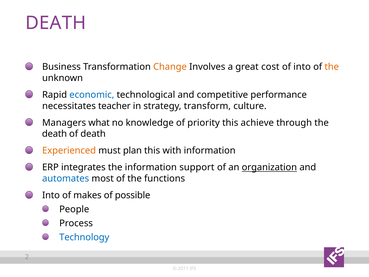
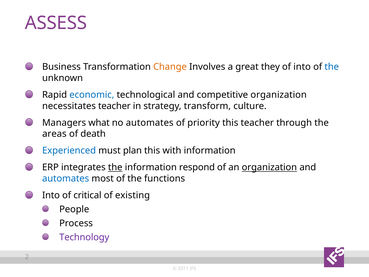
DEATH: DEATH -> ASSESS (56, 23)
cost: cost -> they (270, 67)
the colour: orange -> blue (332, 67)
competitive performance: performance -> organization (279, 95)
no knowledge: knowledge -> automates (150, 123)
this achieve: achieve -> teacher (257, 123)
death: death -> areas (54, 134)
Experienced colour: orange -> blue (69, 151)
the underline: none -> present (115, 167)
support: support -> respond (197, 167)
makes: makes -> critical (87, 195)
possible: possible -> existing (133, 195)
Technology colour: blue -> purple (84, 237)
